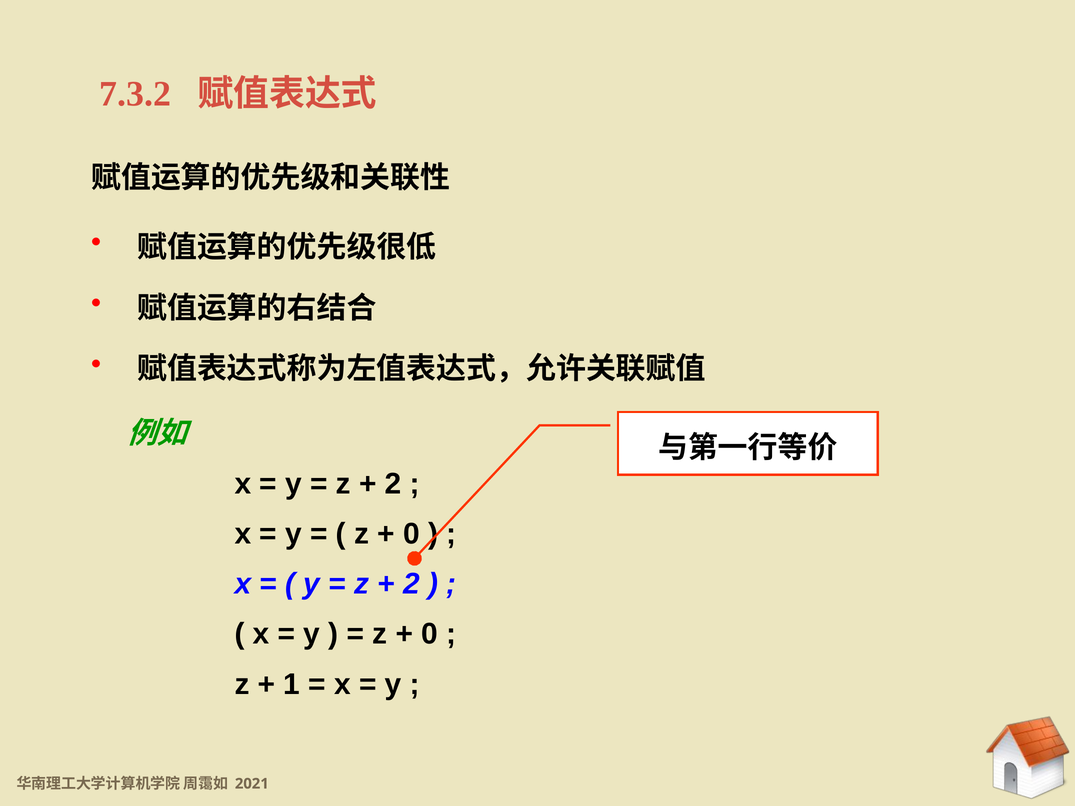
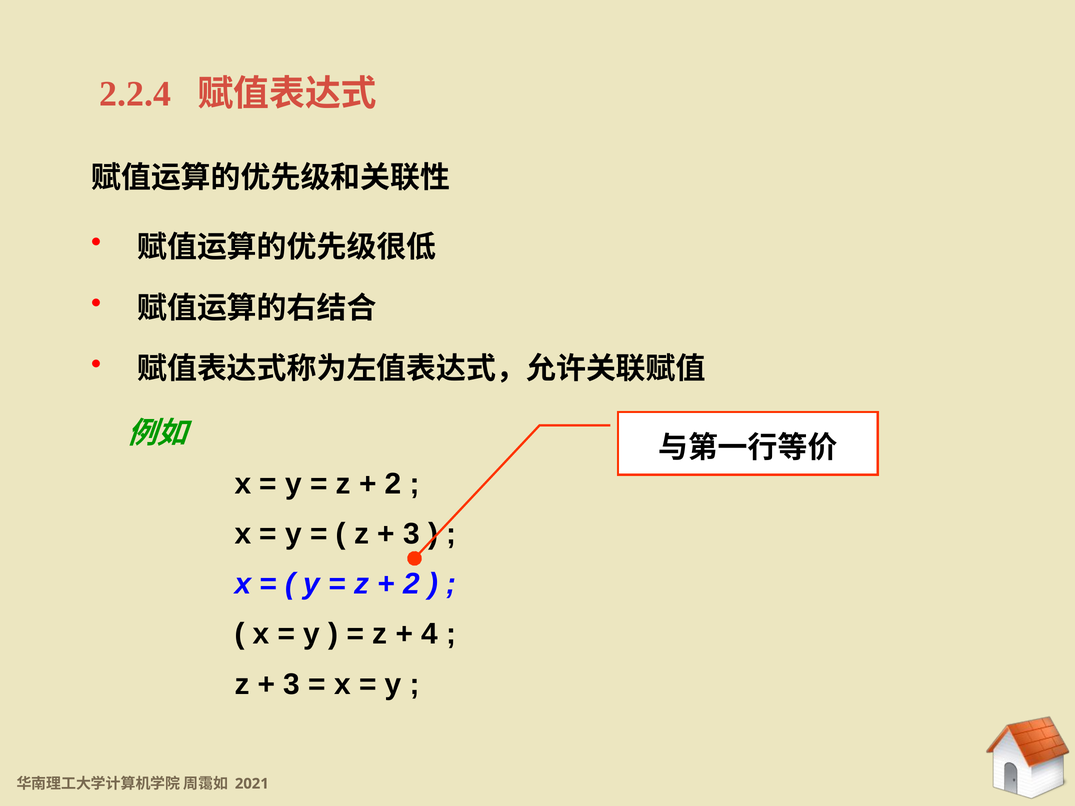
7.3.2: 7.3.2 -> 2.2.4 (135, 94)
0: 0 -> 3 (412, 534)
0: 0 -> 4 (430, 634)
1: 1 -> 3 (292, 684)
